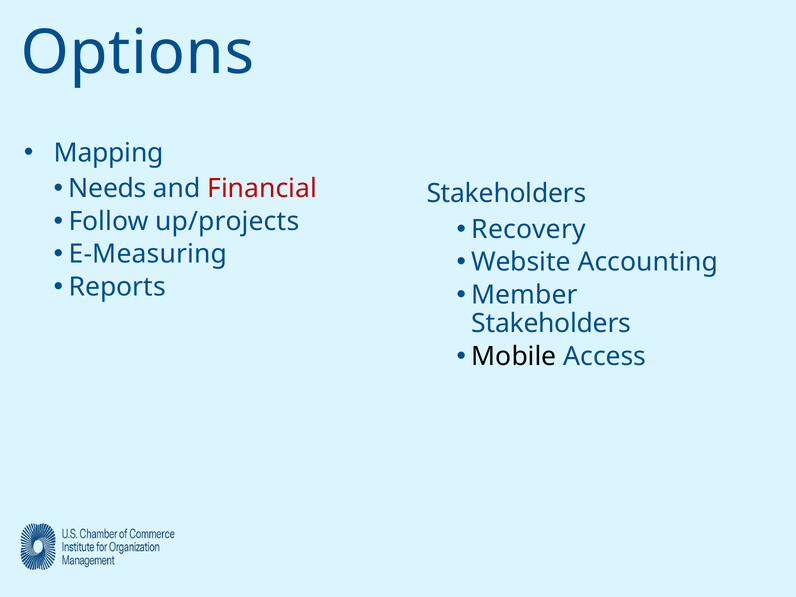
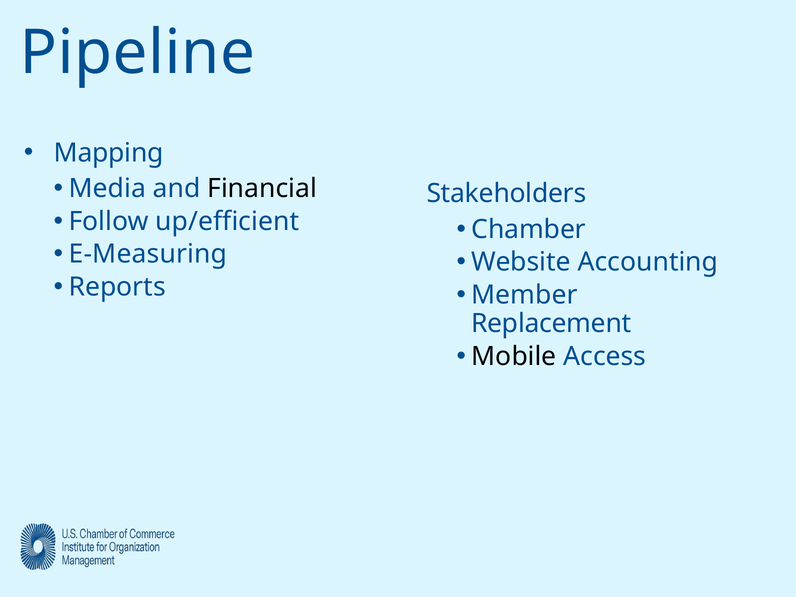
Options: Options -> Pipeline (138, 53)
Needs: Needs -> Media (107, 189)
Financial colour: red -> black (262, 189)
up/projects: up/projects -> up/efficient (227, 221)
Recovery: Recovery -> Chamber (529, 229)
Stakeholders: Stakeholders -> Replacement (551, 324)
